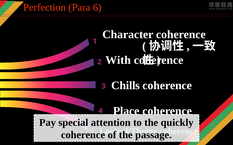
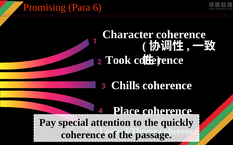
Perfection: Perfection -> Promising (45, 7)
With: With -> Took (118, 60)
